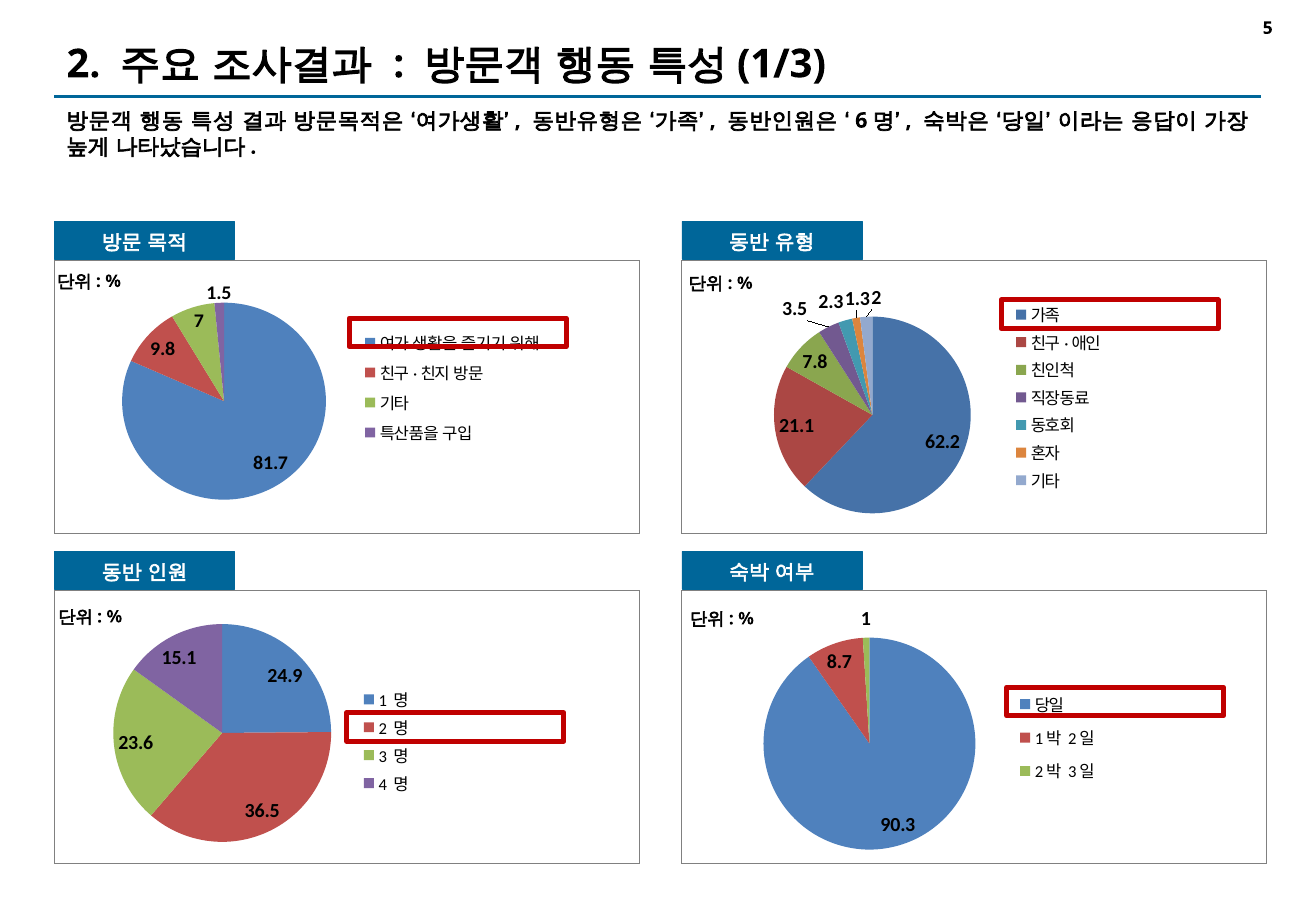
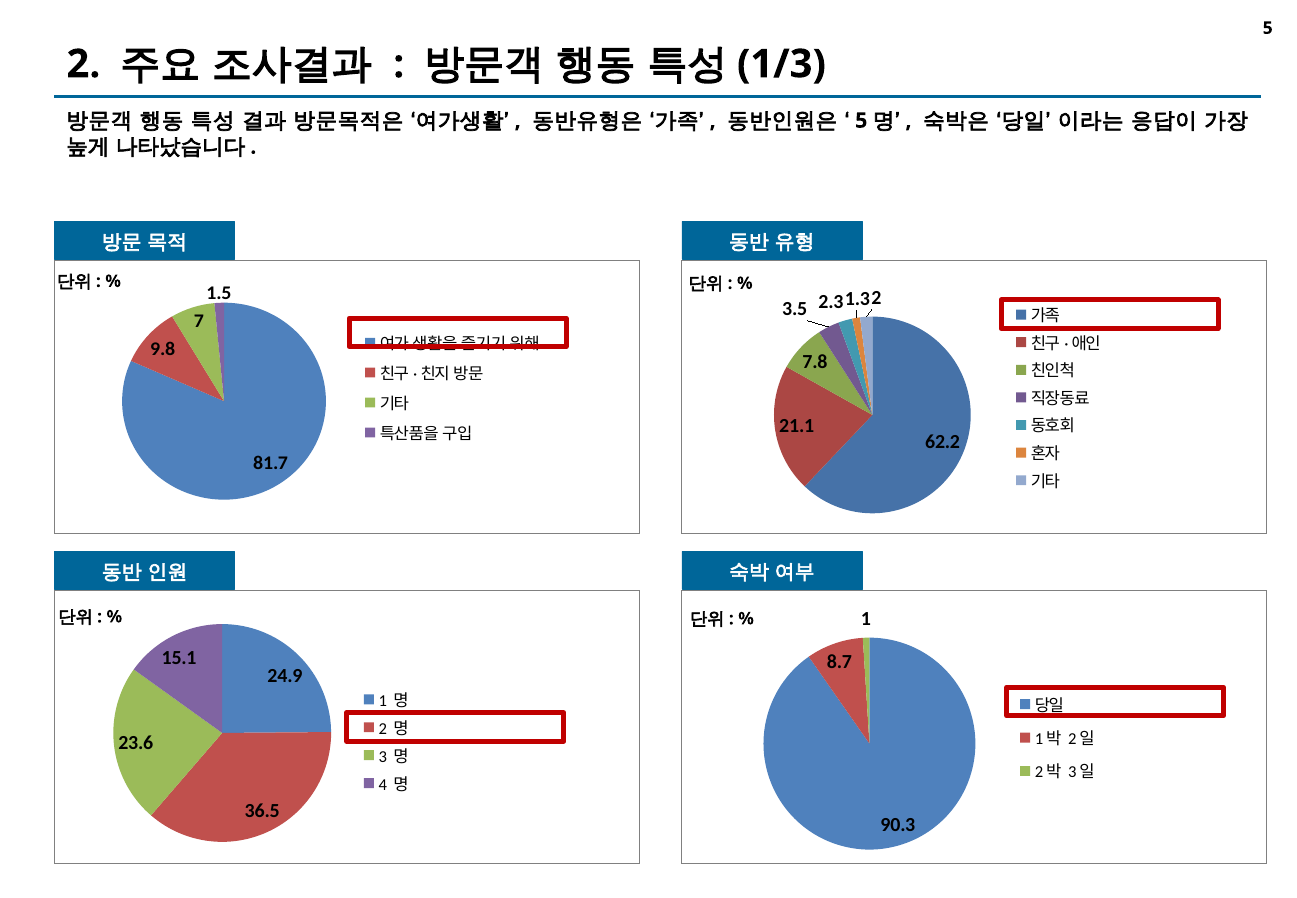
6: 6 -> 5 (861, 121)
